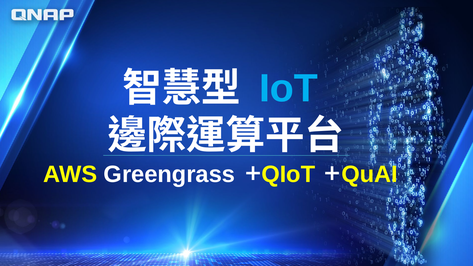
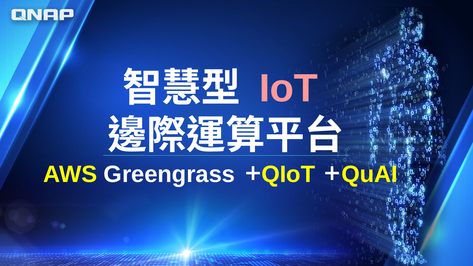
IoT colour: light blue -> pink (289, 89)
